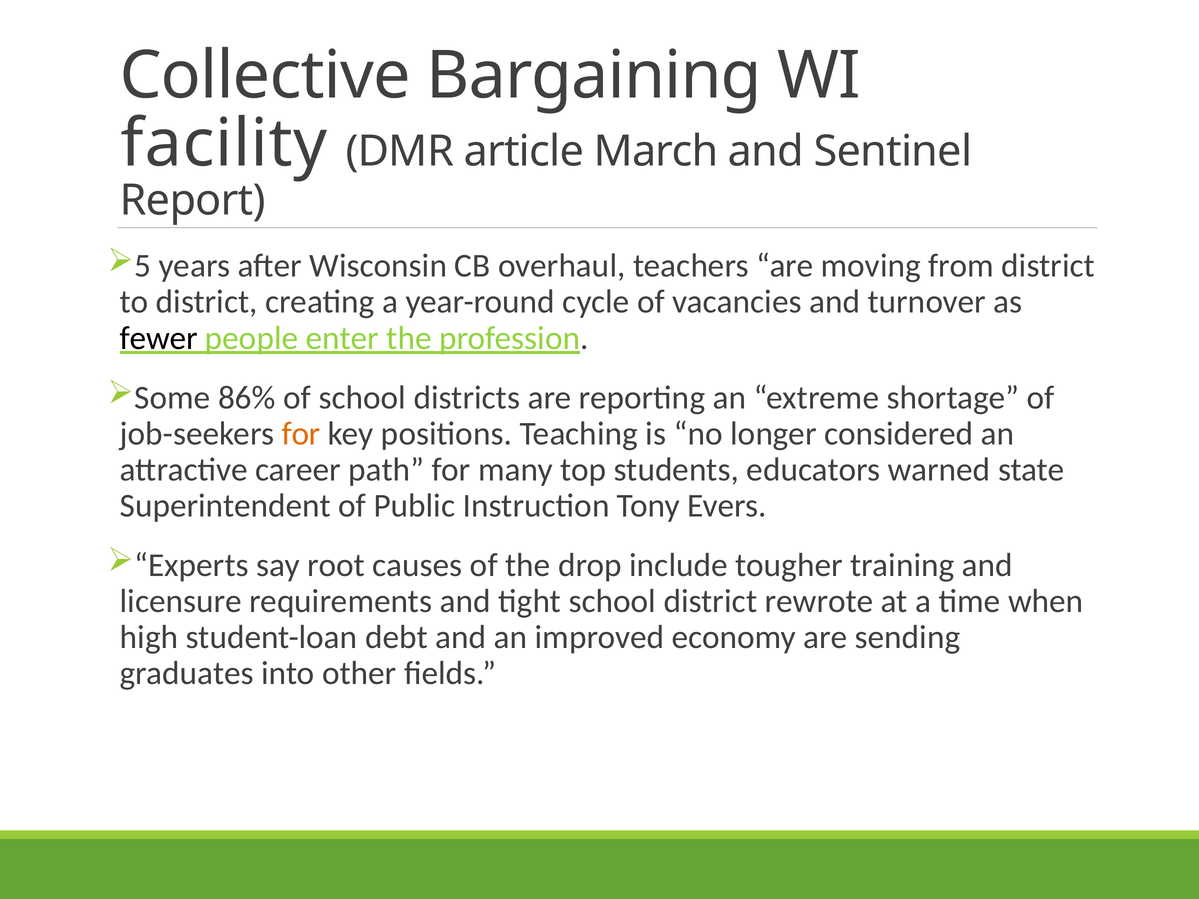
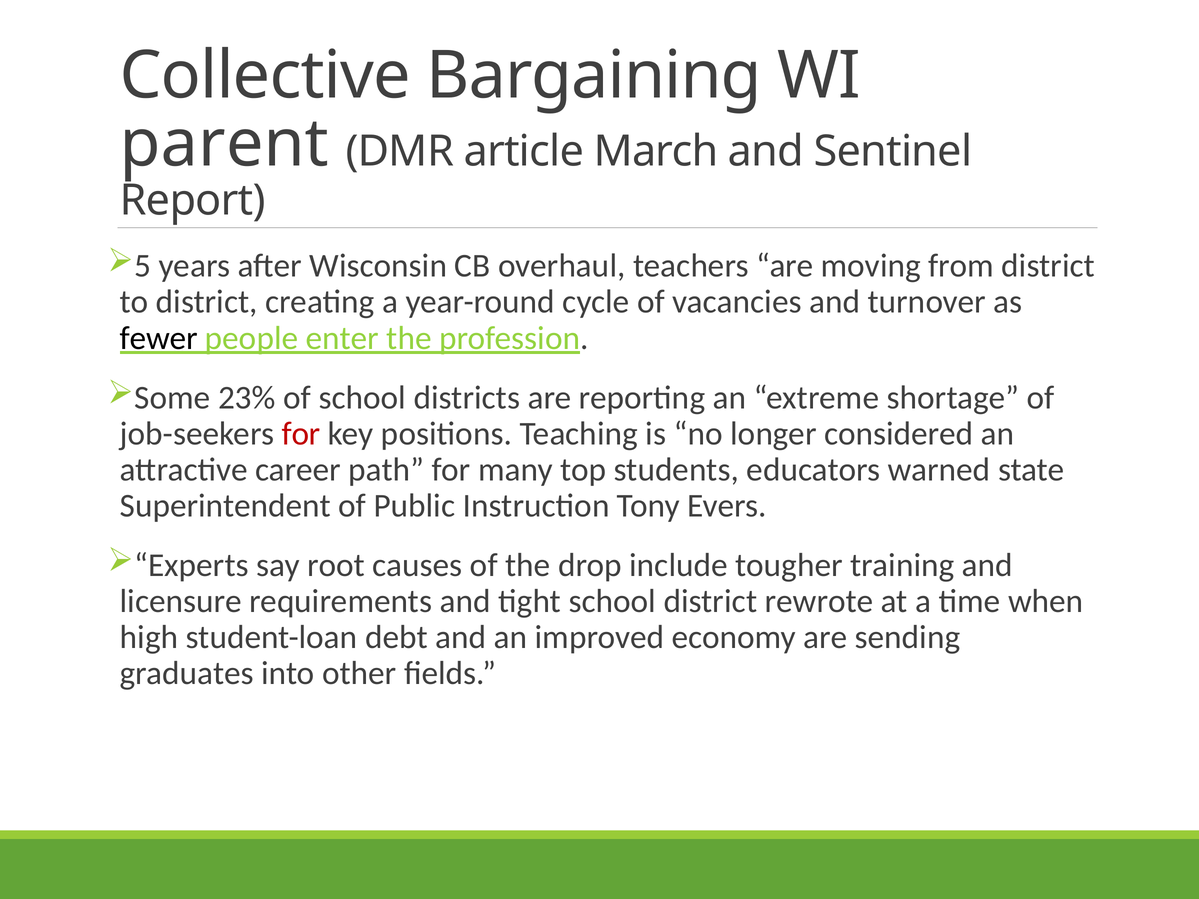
facility: facility -> parent (224, 144)
86%: 86% -> 23% (247, 398)
for colour: orange -> red (301, 434)
